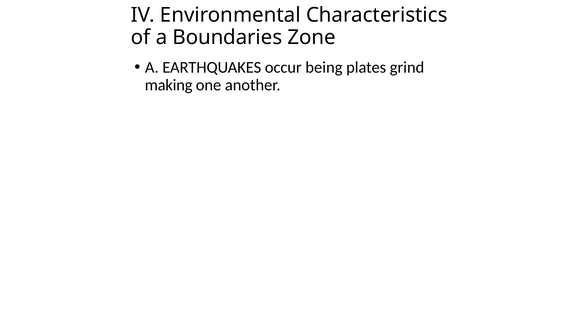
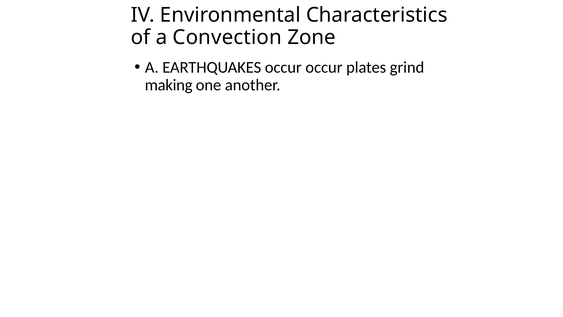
Boundaries: Boundaries -> Convection (227, 37)
occur being: being -> occur (324, 67)
